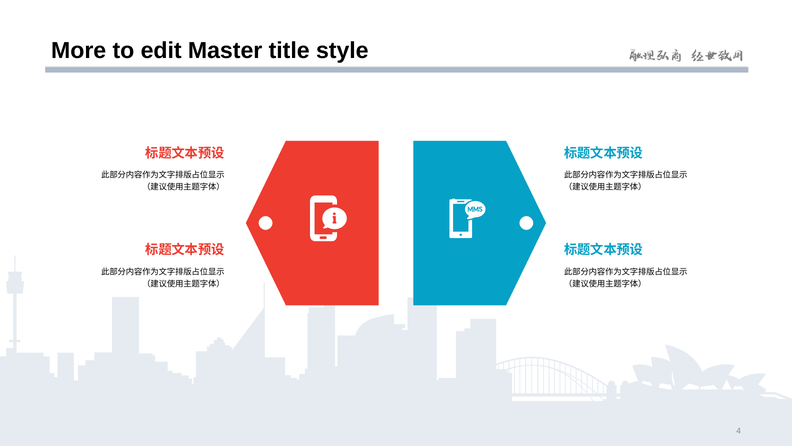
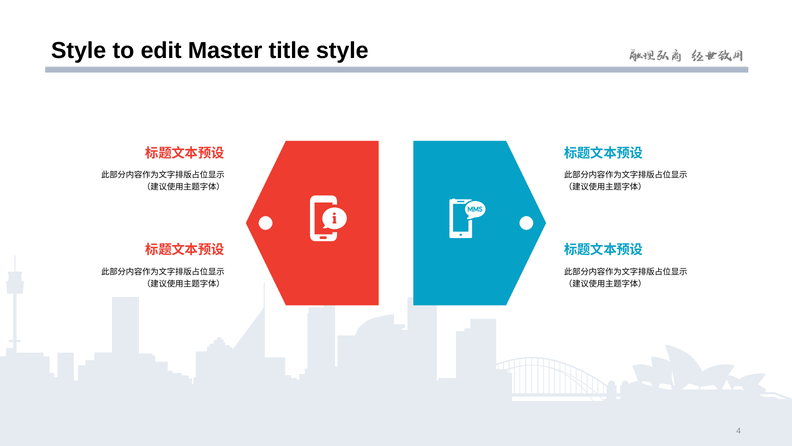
More: More -> Style (79, 50)
